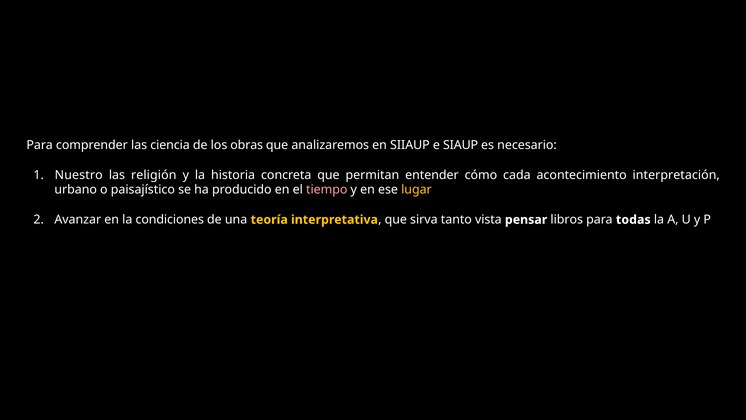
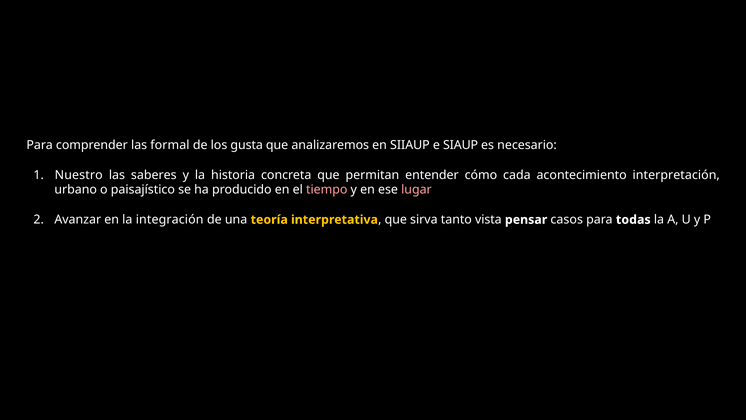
ciencia: ciencia -> formal (170, 145)
obras: obras -> gusta (247, 145)
religión: religión -> saberes (154, 175)
lugar colour: yellow -> pink (416, 190)
condiciones: condiciones -> integración (170, 220)
libros: libros -> casos (567, 220)
